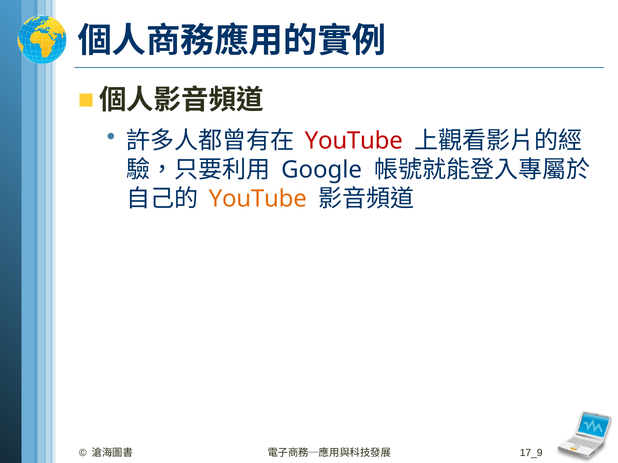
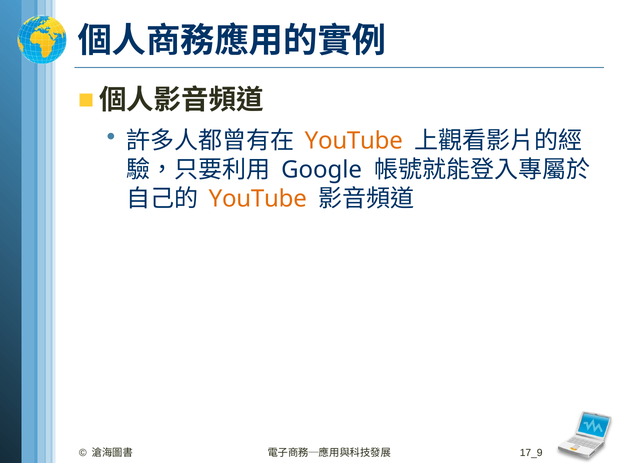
YouTube colour: red -> orange (354, 141)
